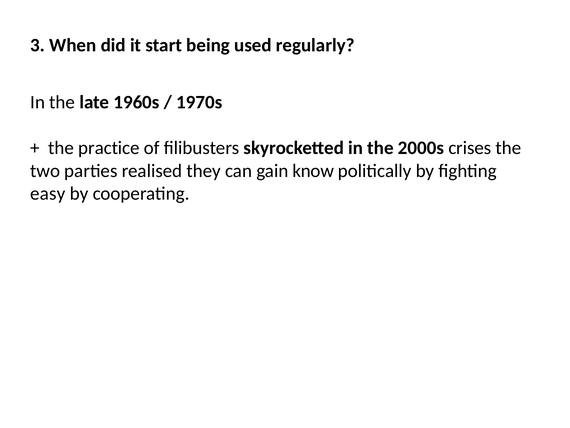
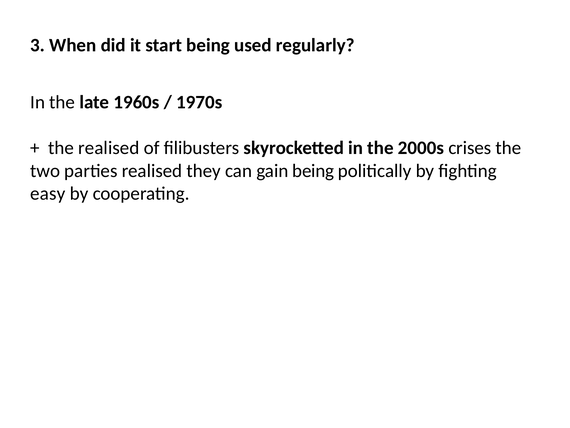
the practice: practice -> realised (109, 148)
gain know: know -> being (313, 171)
